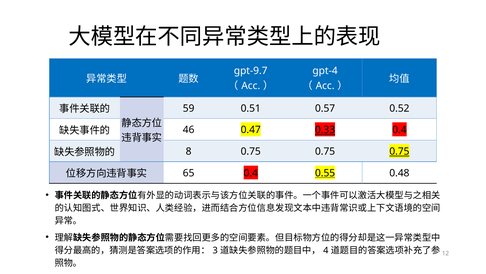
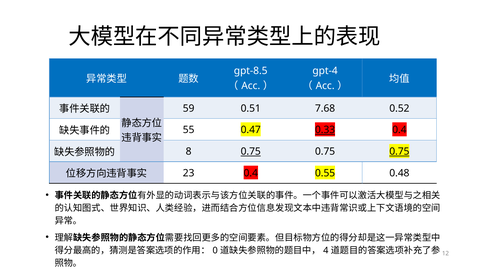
gpt-9.7: gpt-9.7 -> gpt-8.5 (251, 71)
0.57: 0.57 -> 7.68 (325, 108)
46: 46 -> 55 (189, 130)
0.75 underline: none -> present (251, 151)
65: 65 -> 23 (189, 173)
0.55 underline: present -> none (325, 173)
3: 3 -> 0 (215, 250)
